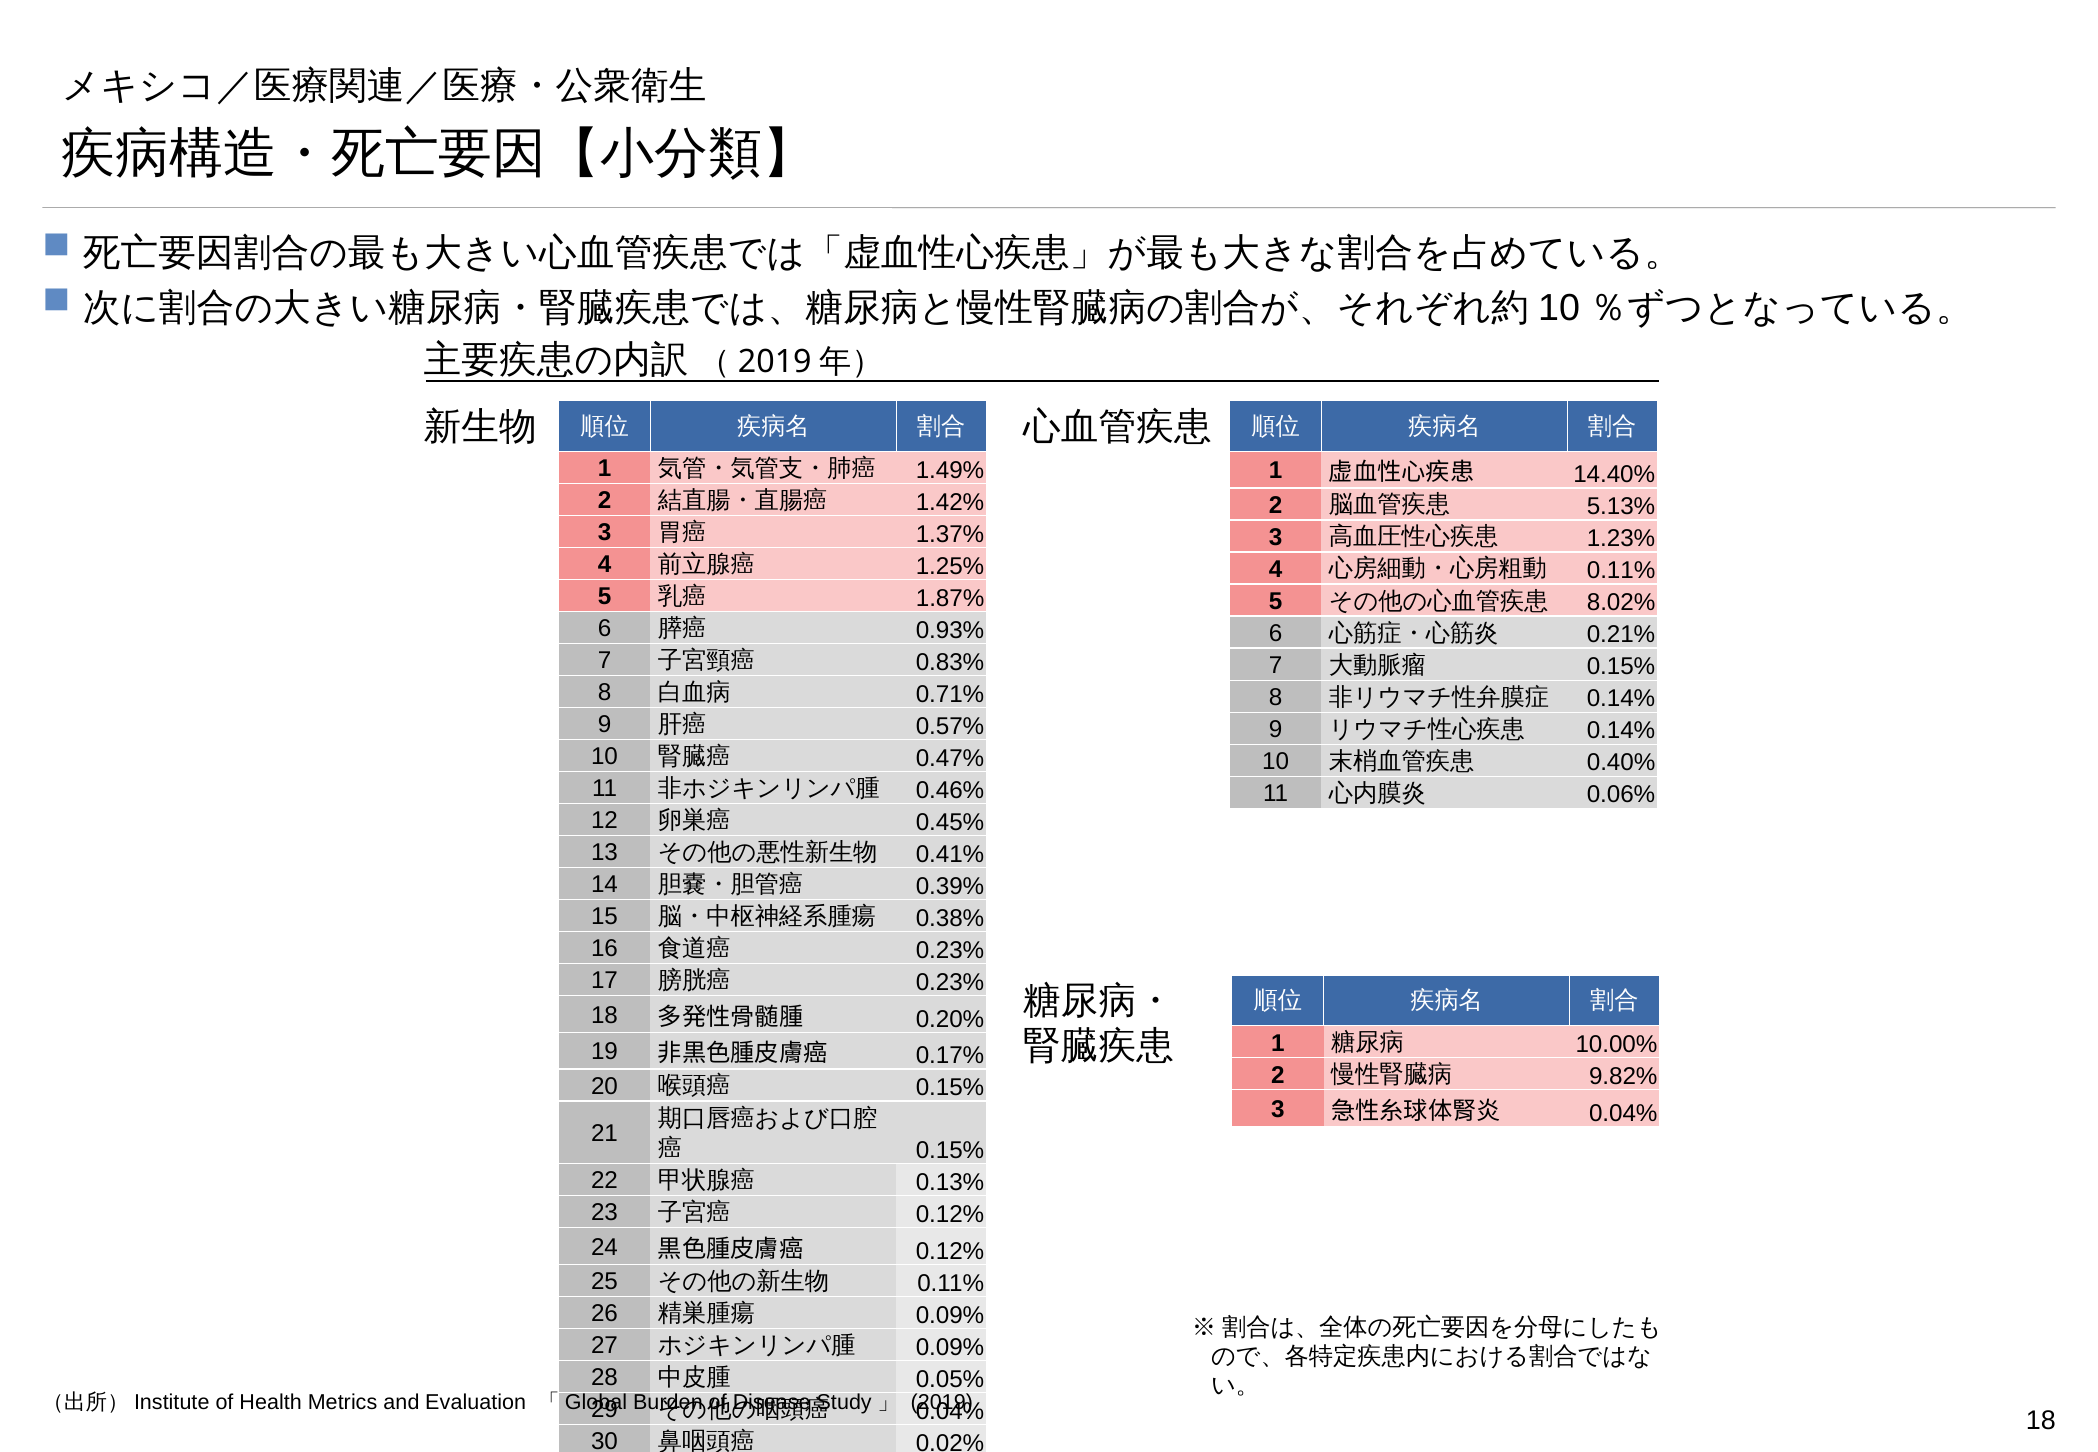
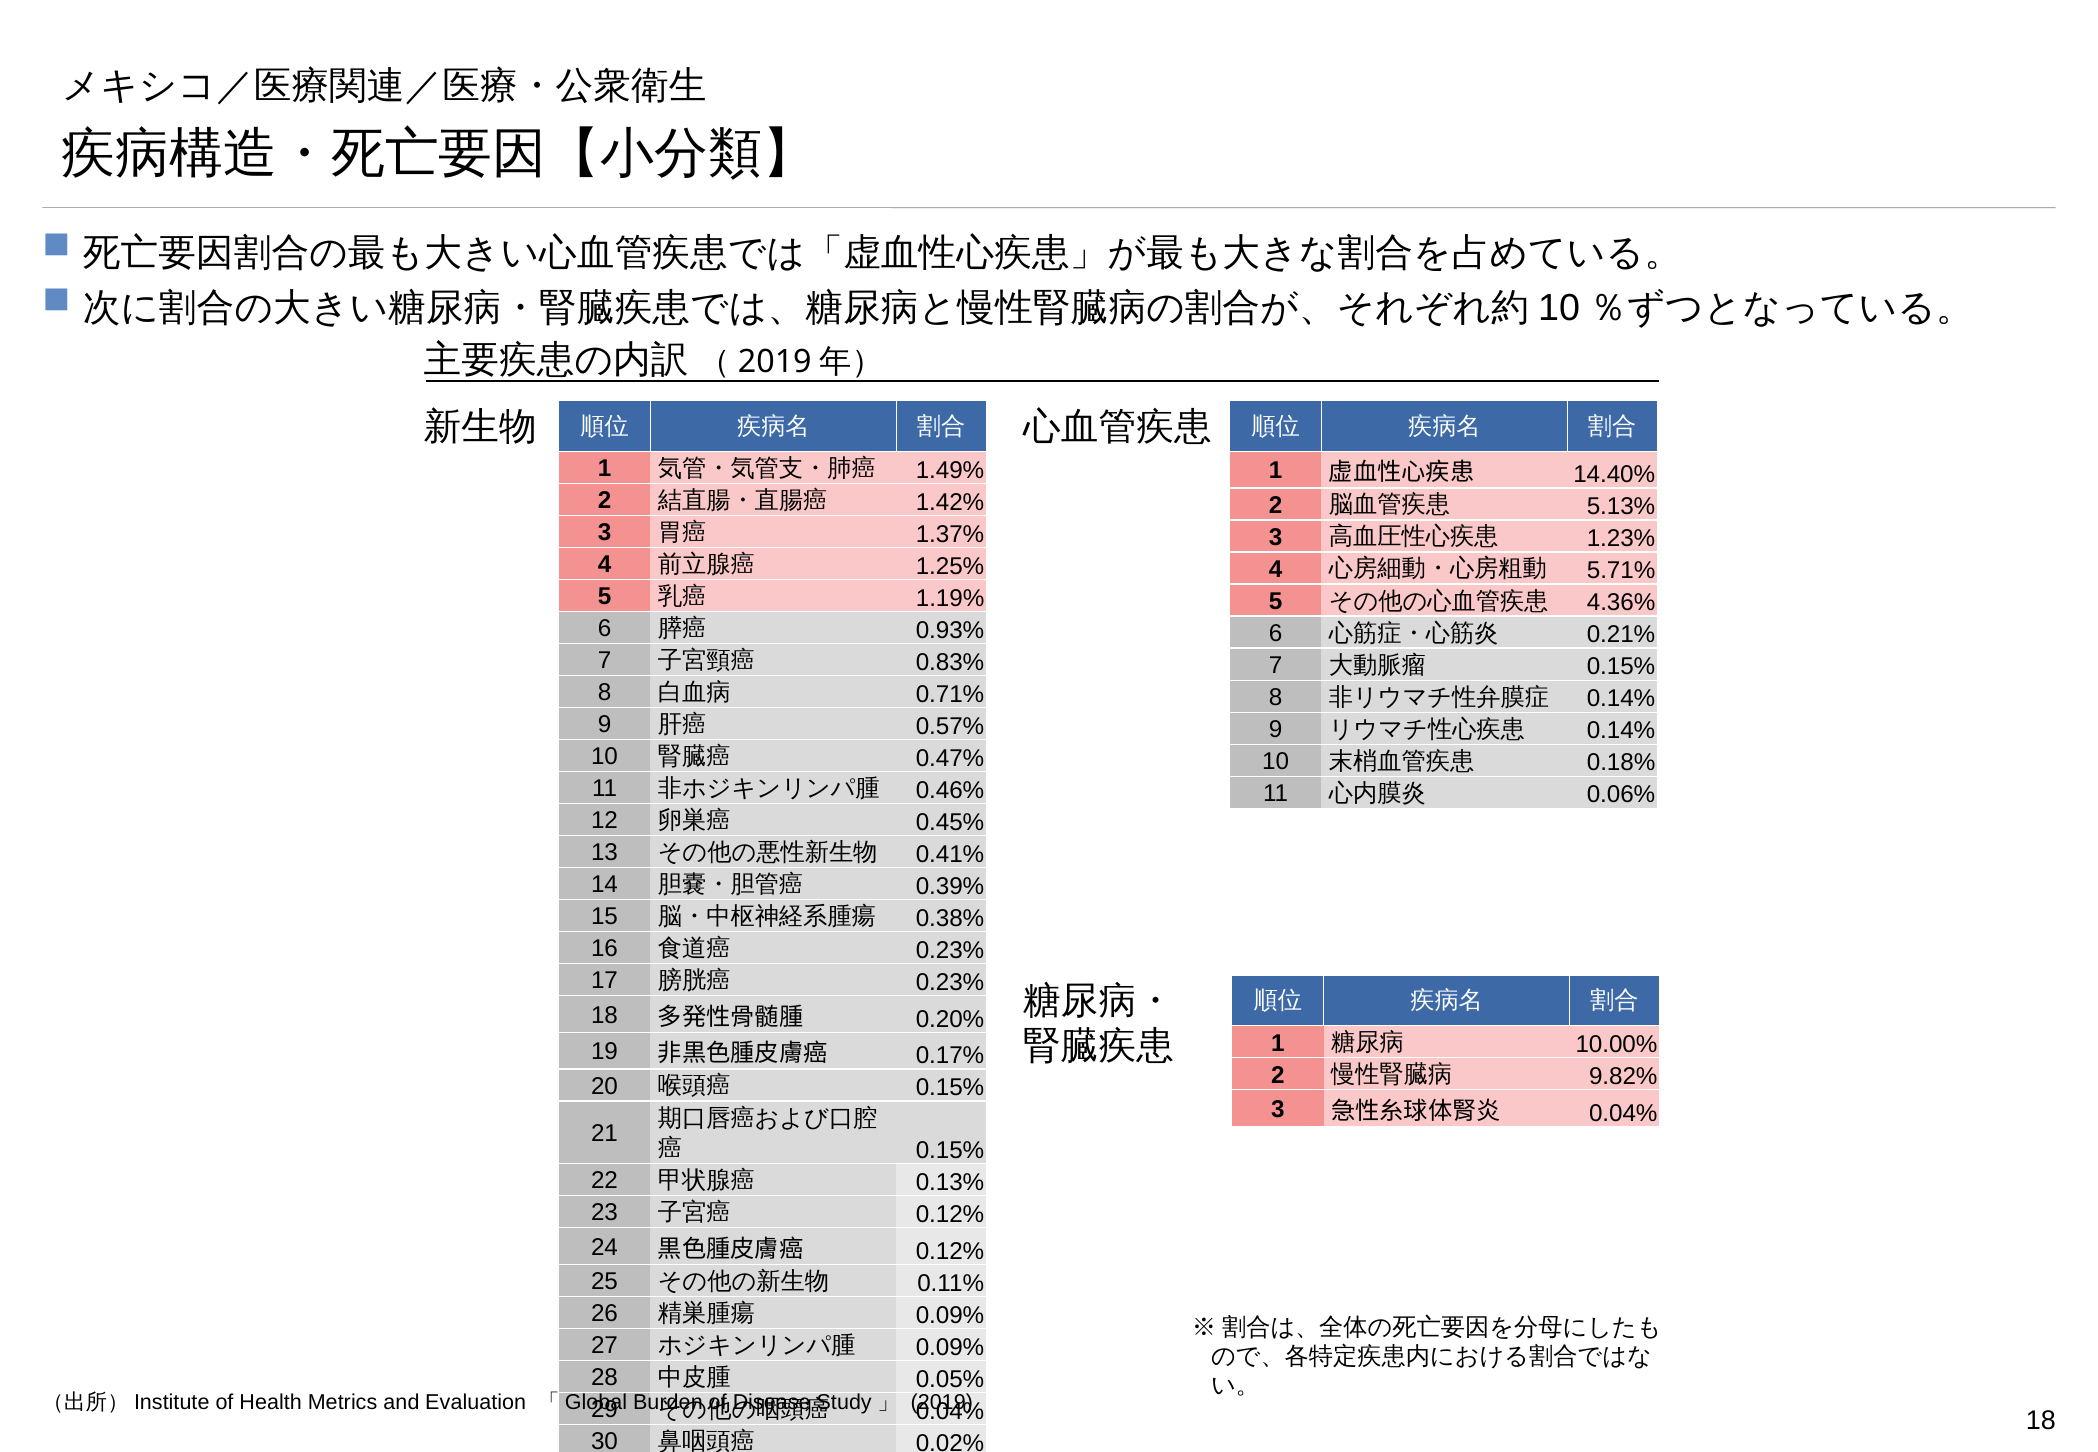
0.11%: 0.11% -> 5.71% (1621, 571)
1.87%: 1.87% -> 1.19% (950, 598)
8.02%: 8.02% -> 4.36% (1621, 603)
0.40%: 0.40% -> 0.18% (1621, 763)
